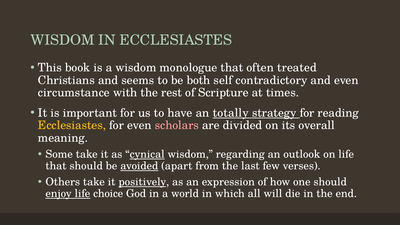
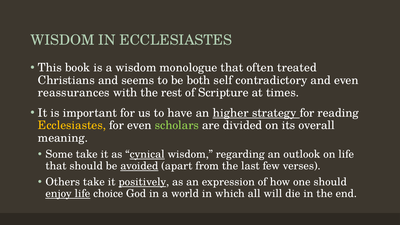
circumstance: circumstance -> reassurances (74, 93)
totally: totally -> higher (231, 113)
scholars colour: pink -> light green (177, 125)
